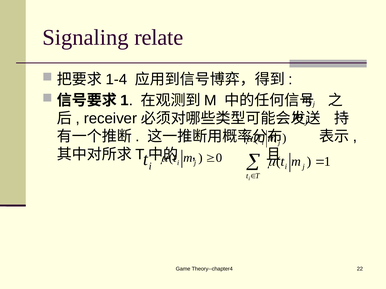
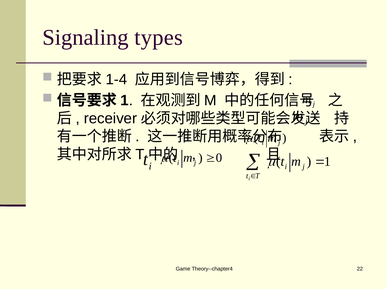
relate: relate -> types (159, 37)
